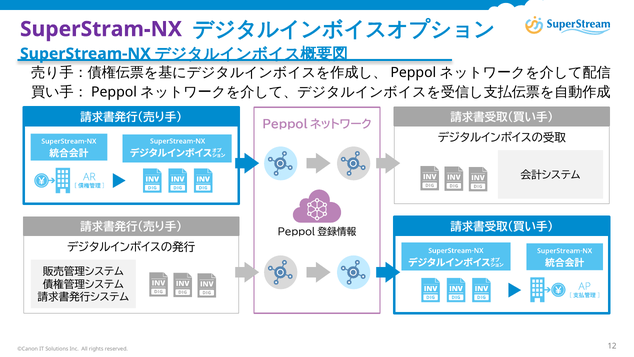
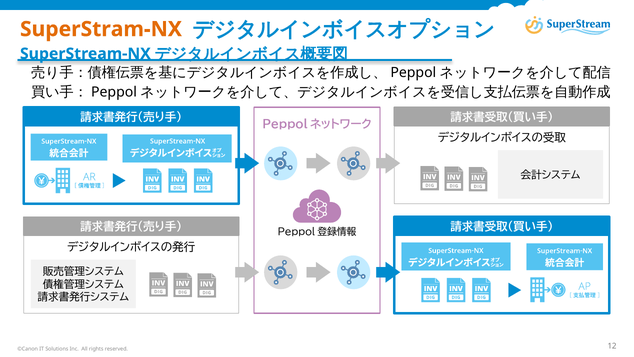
SuperStram-NX colour: purple -> orange (101, 29)
